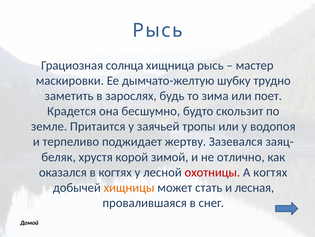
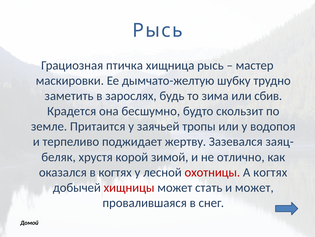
солнца: солнца -> птичка (124, 65)
поет: поет -> сбив (268, 96)
хищницы colour: orange -> red (129, 187)
и лесная: лесная -> может (254, 187)
